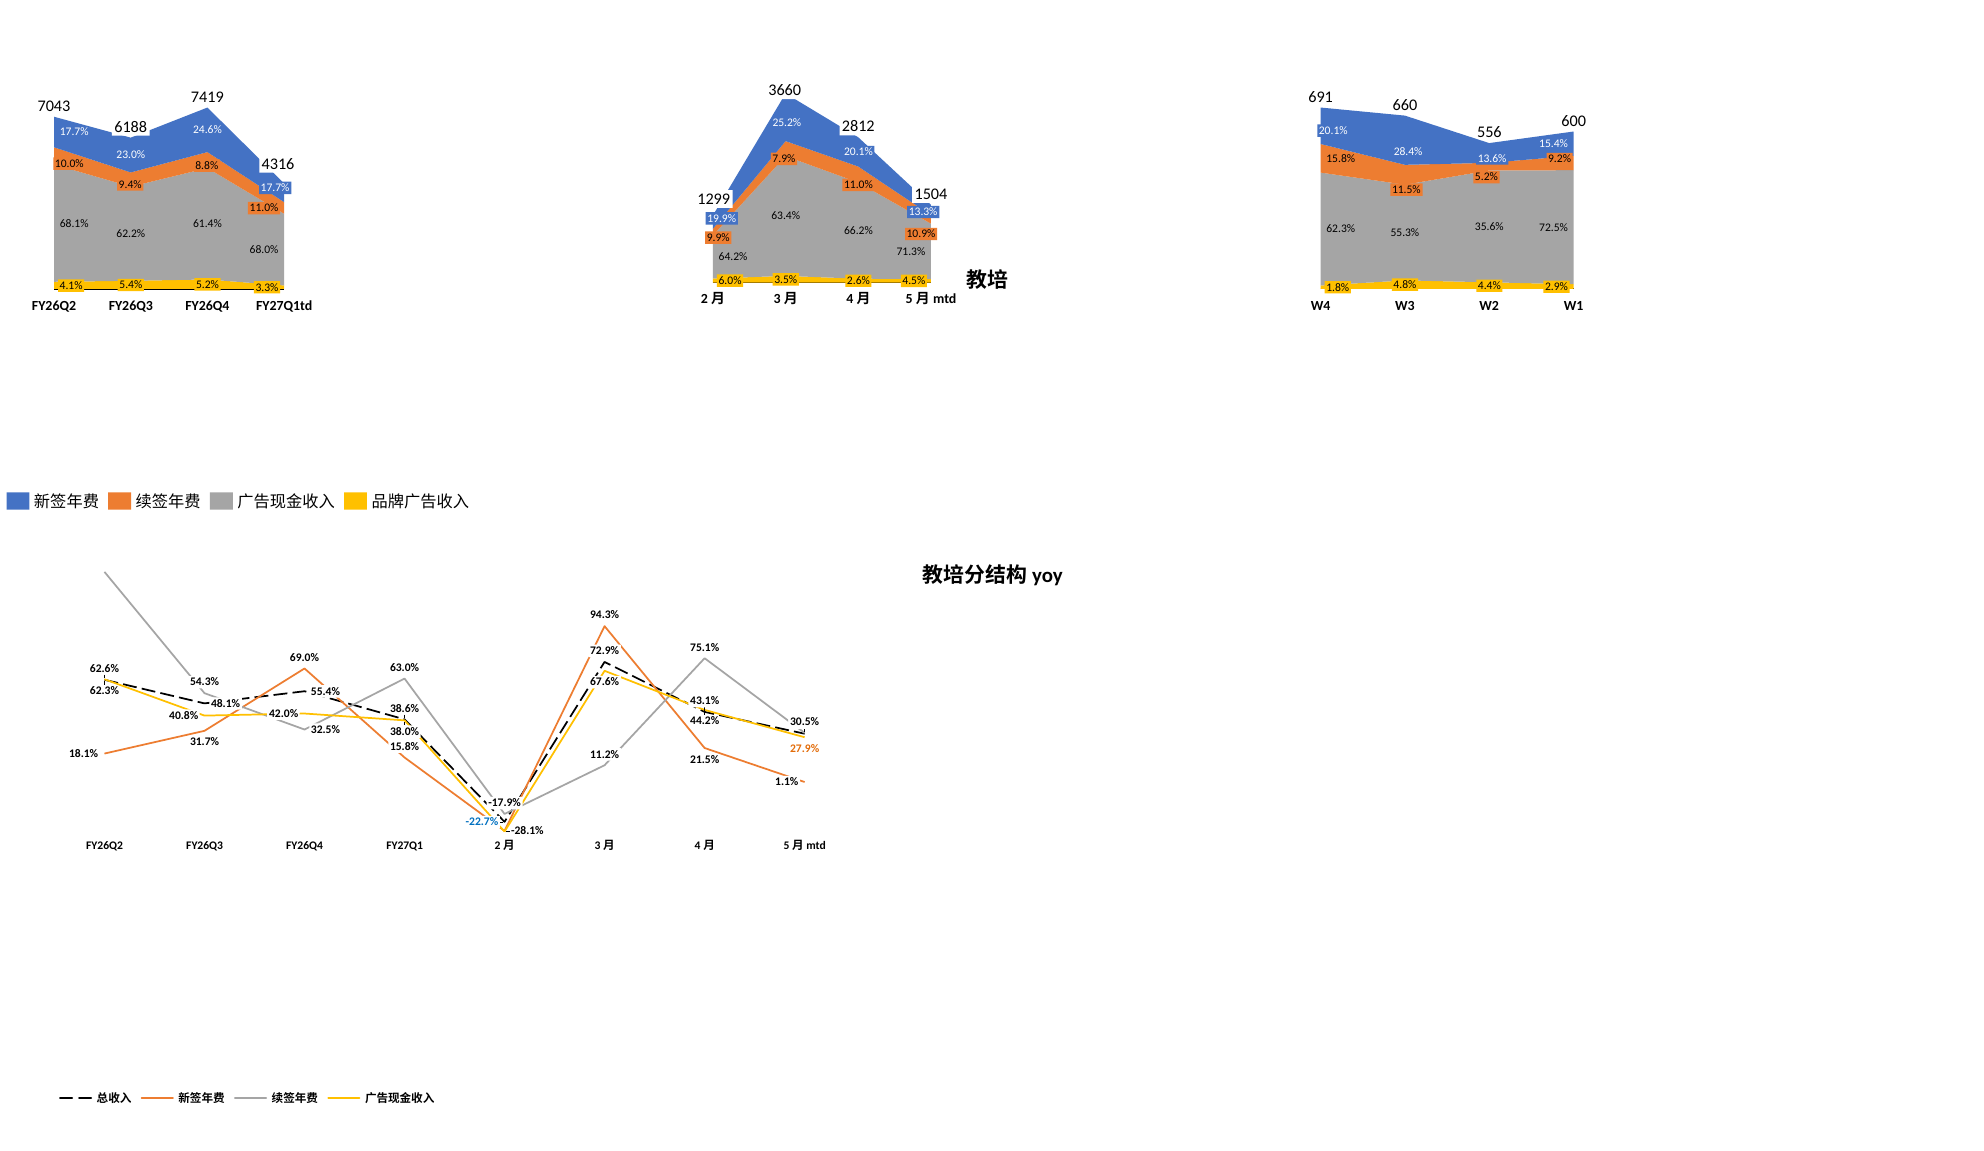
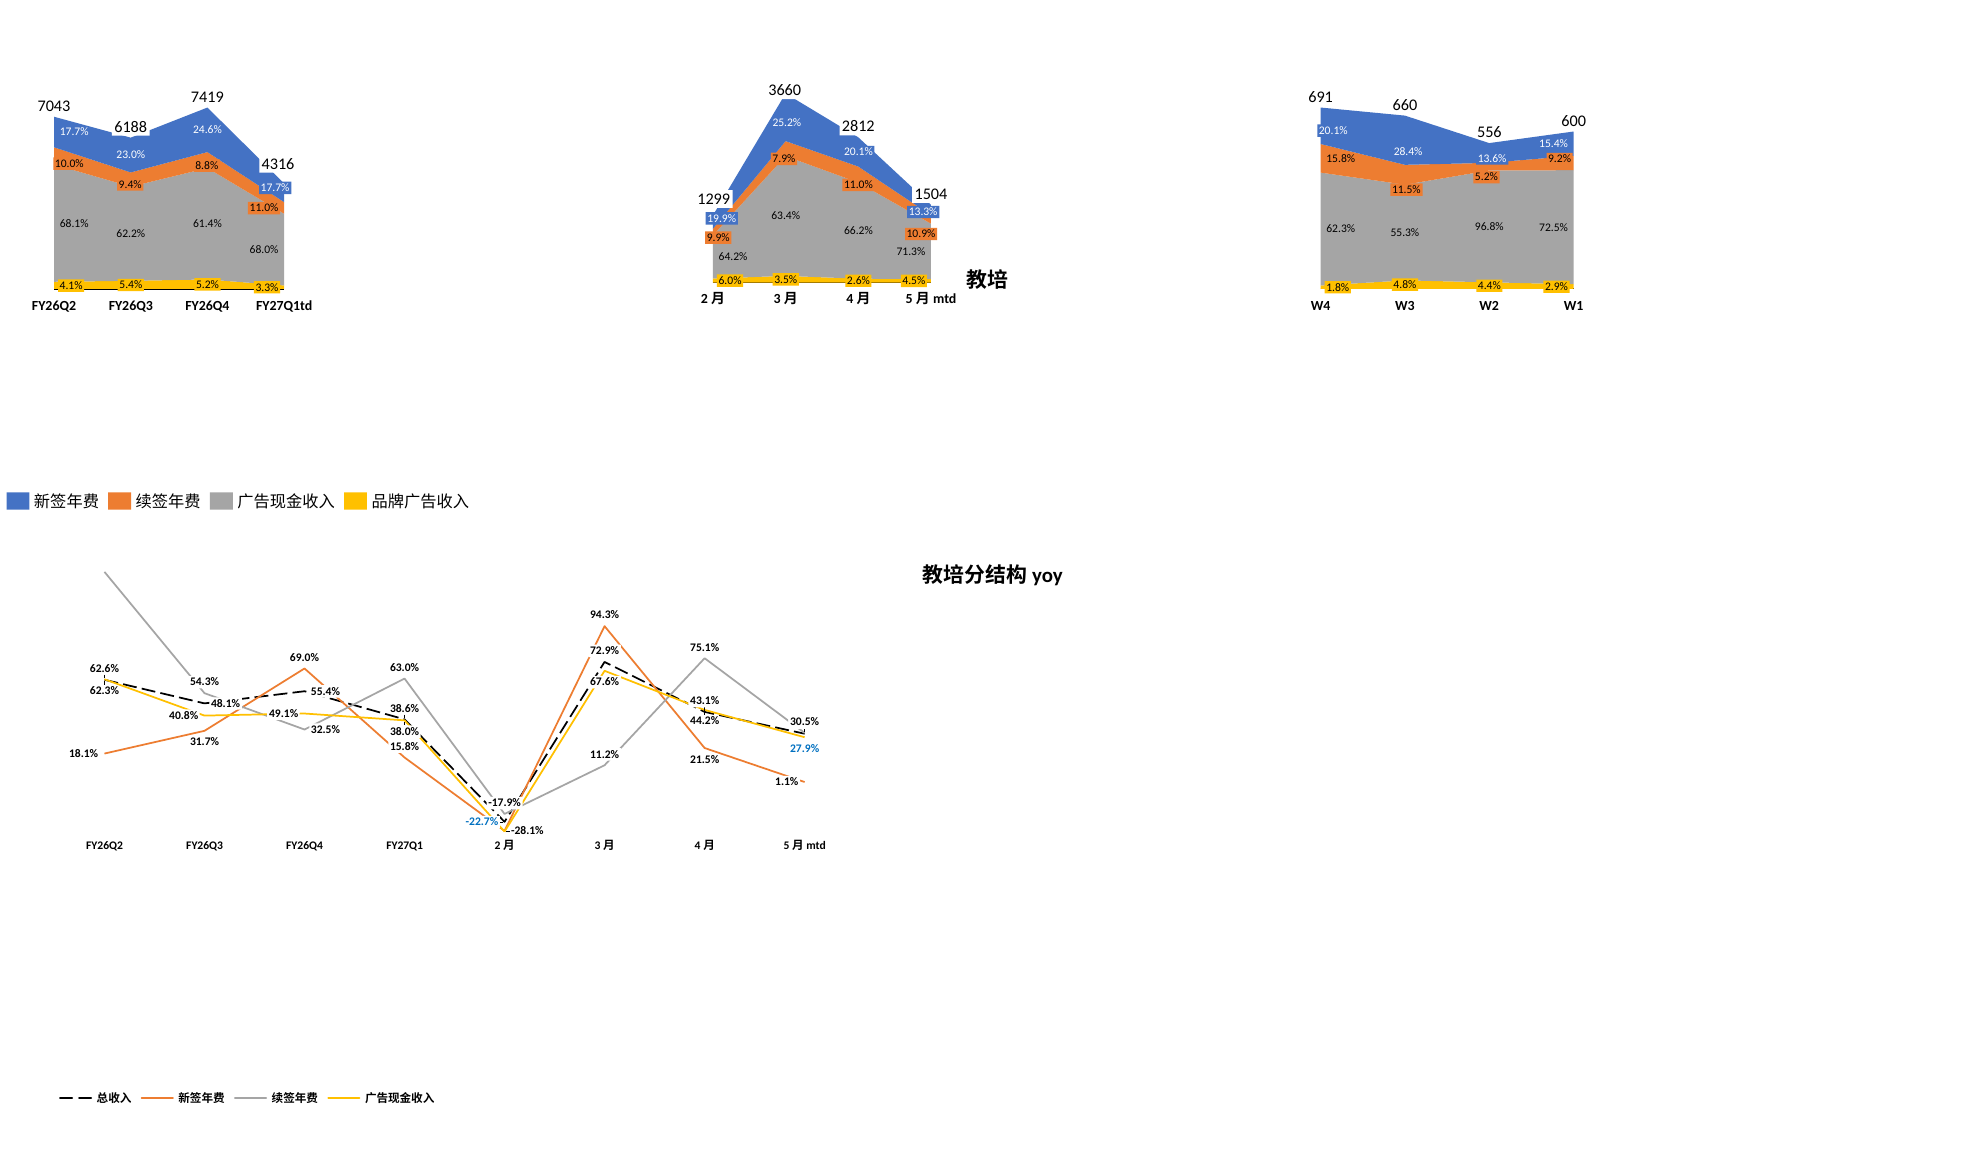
35.6%: 35.6% -> 96.8% (1489, 227)
42.0%: 42.0% -> 49.1% (284, 714)
27.9% colour: orange -> blue (805, 749)
